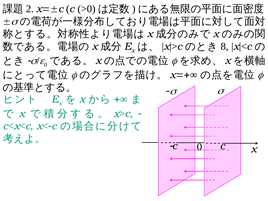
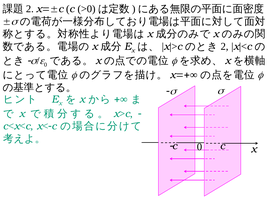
8: 8 -> 2 (225, 46)
